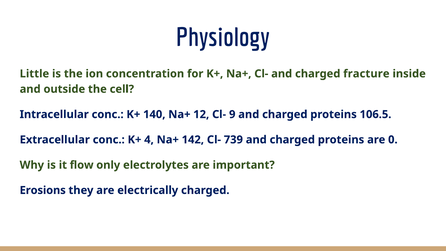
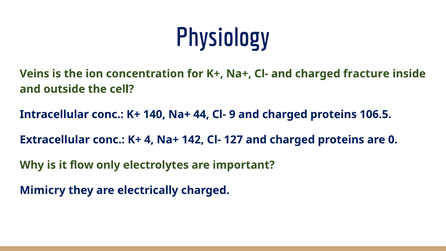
Little: Little -> Veins (34, 74)
12: 12 -> 44 (201, 114)
739: 739 -> 127 (233, 140)
Erosions: Erosions -> Mimicry (43, 190)
